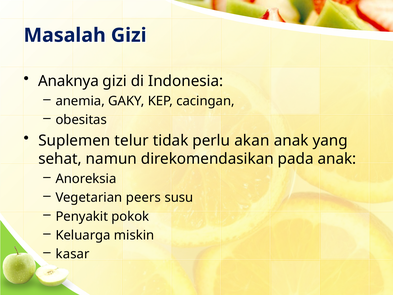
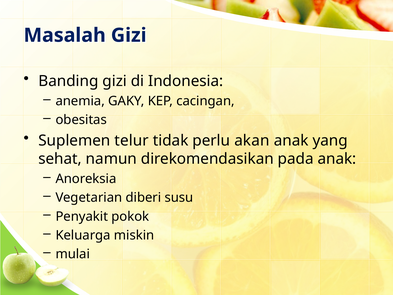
Anaknya: Anaknya -> Banding (68, 81)
peers: peers -> diberi (143, 197)
kasar: kasar -> mulai (73, 254)
